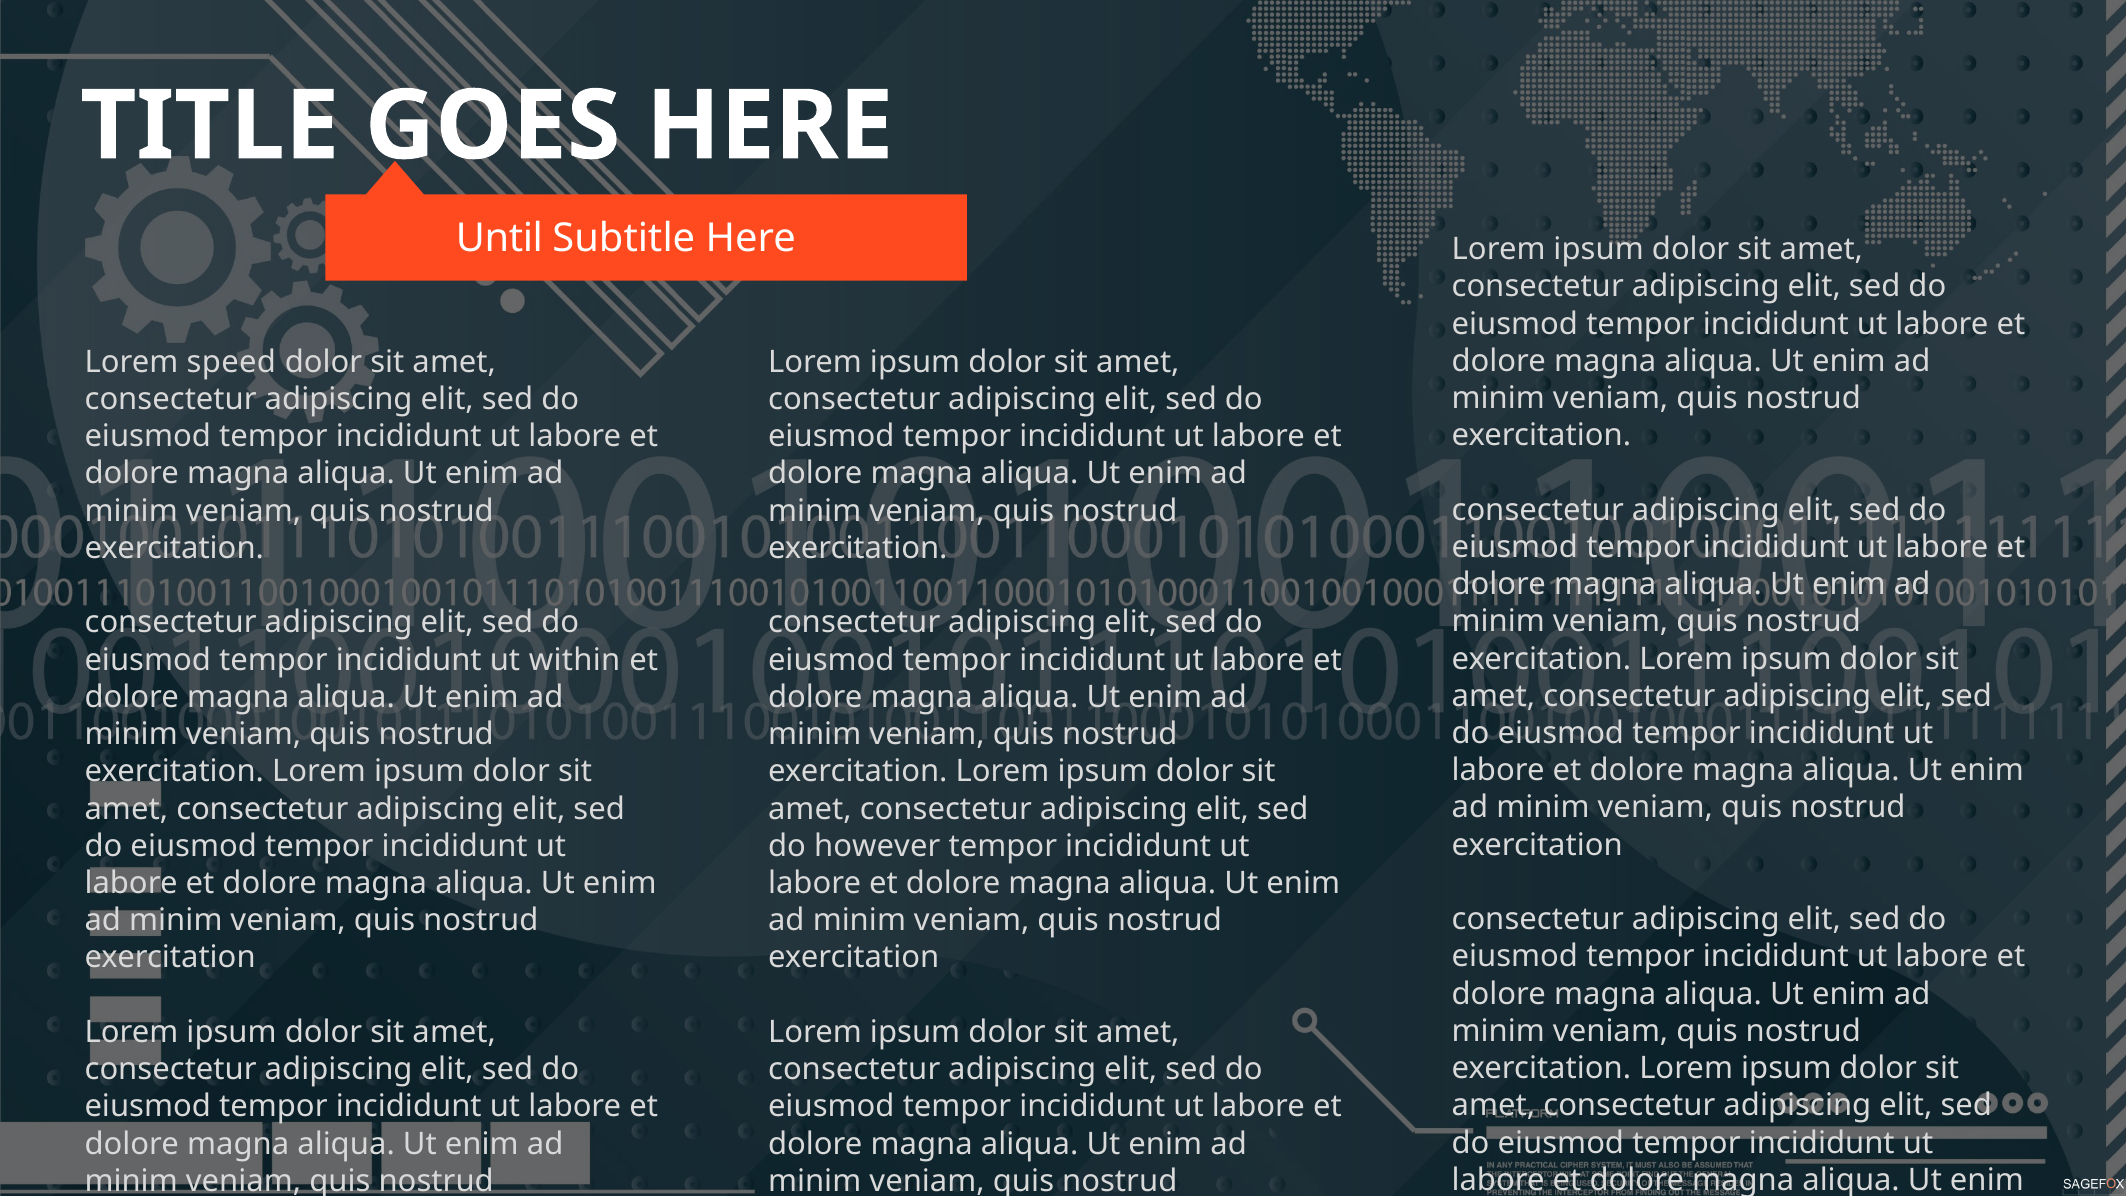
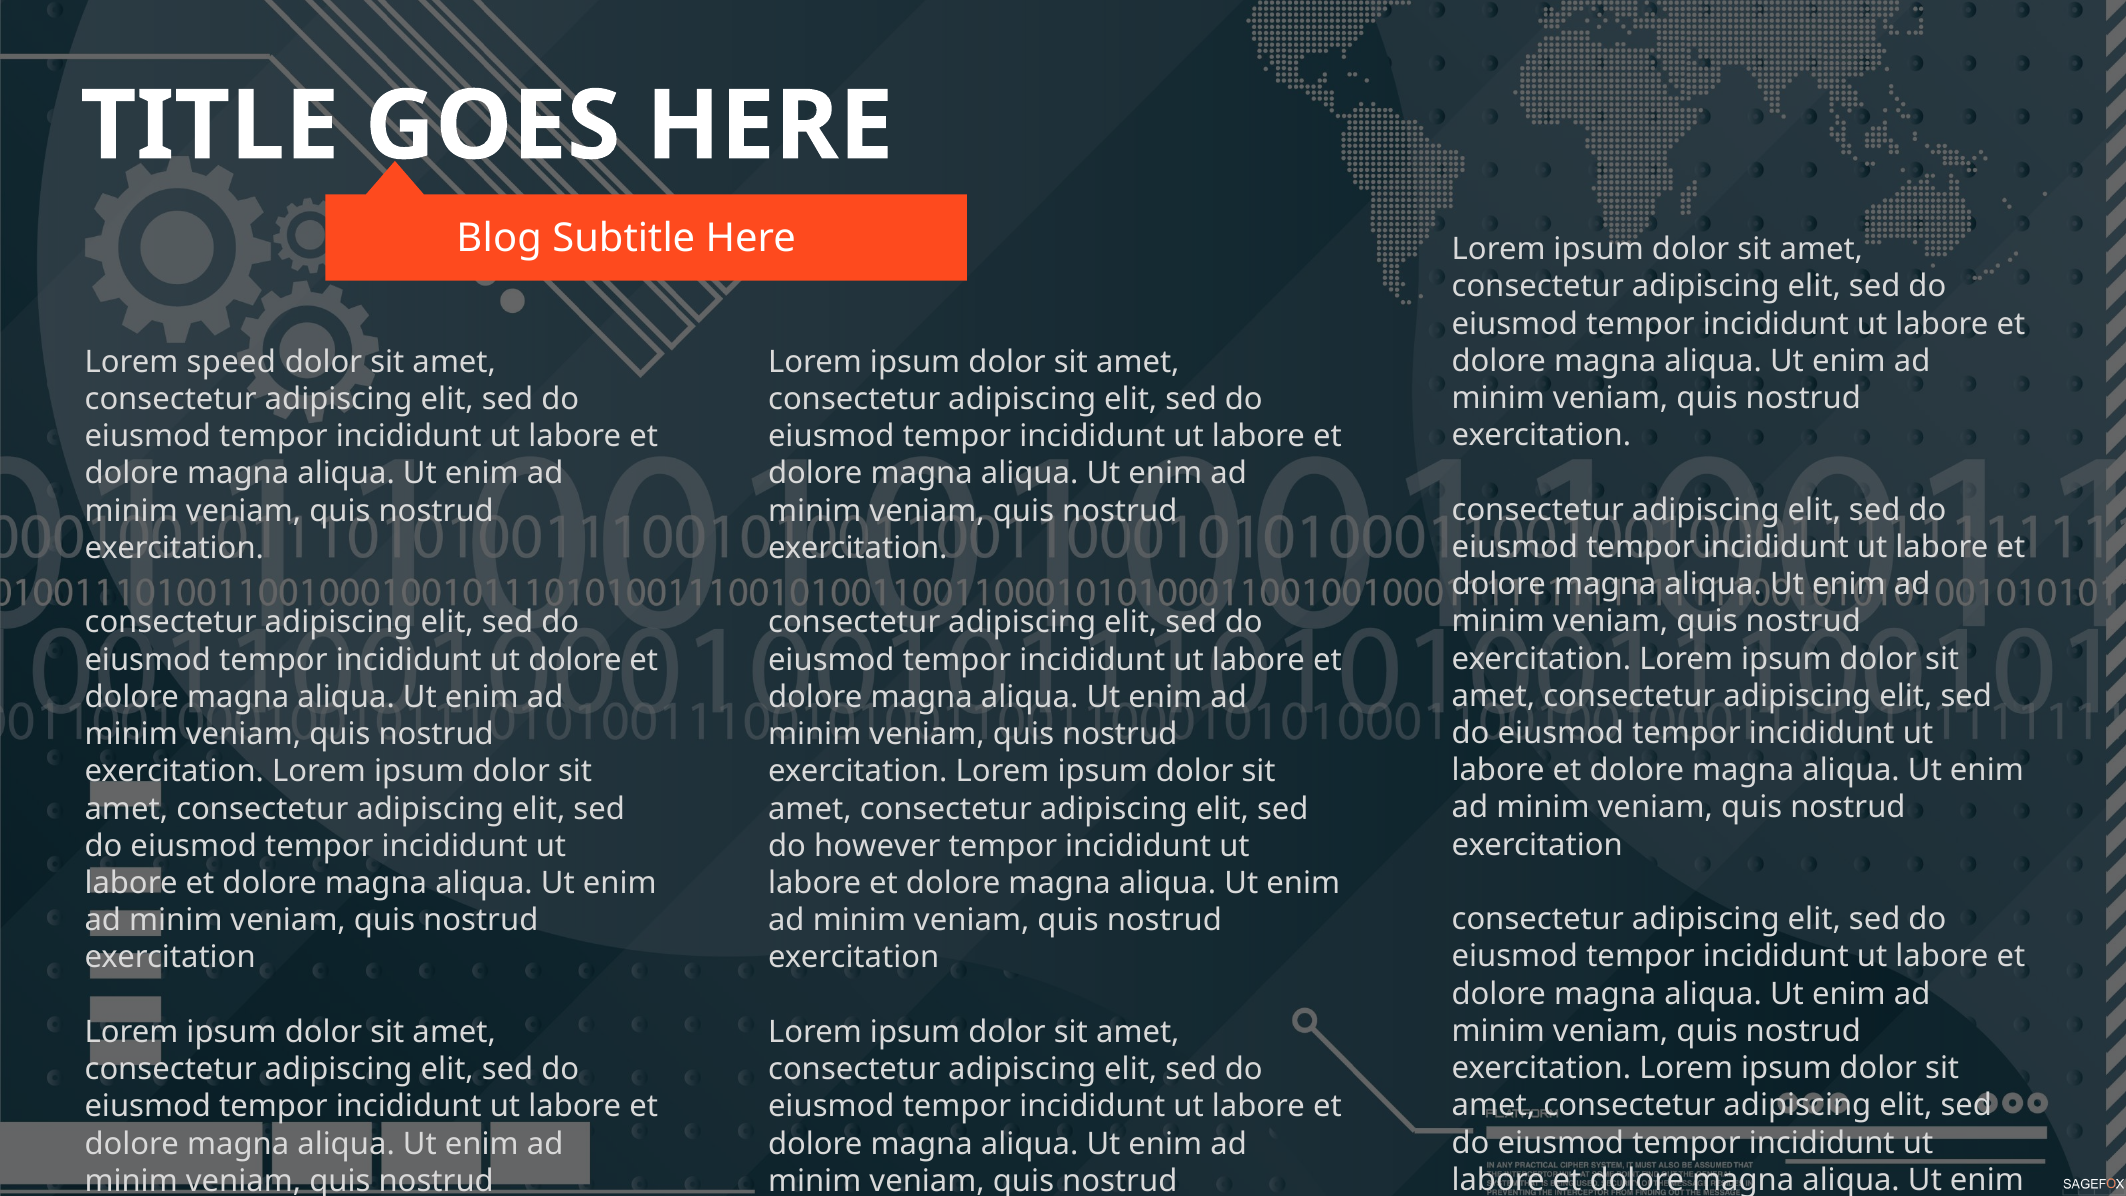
Until: Until -> Blog (499, 238)
ut within: within -> dolore (575, 660)
